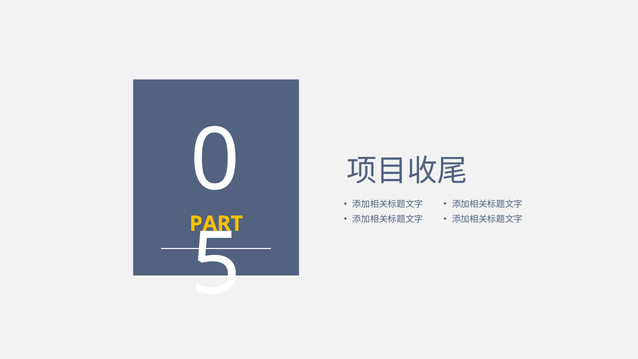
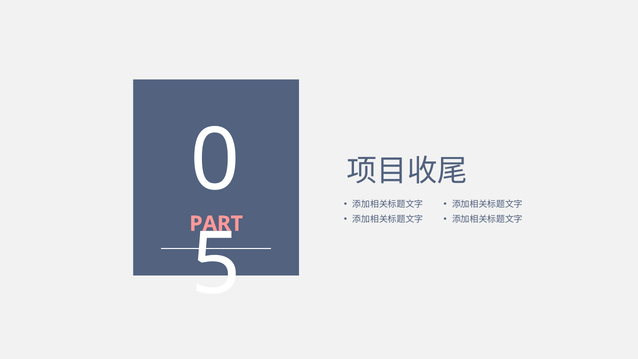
PART colour: yellow -> pink (216, 224)
